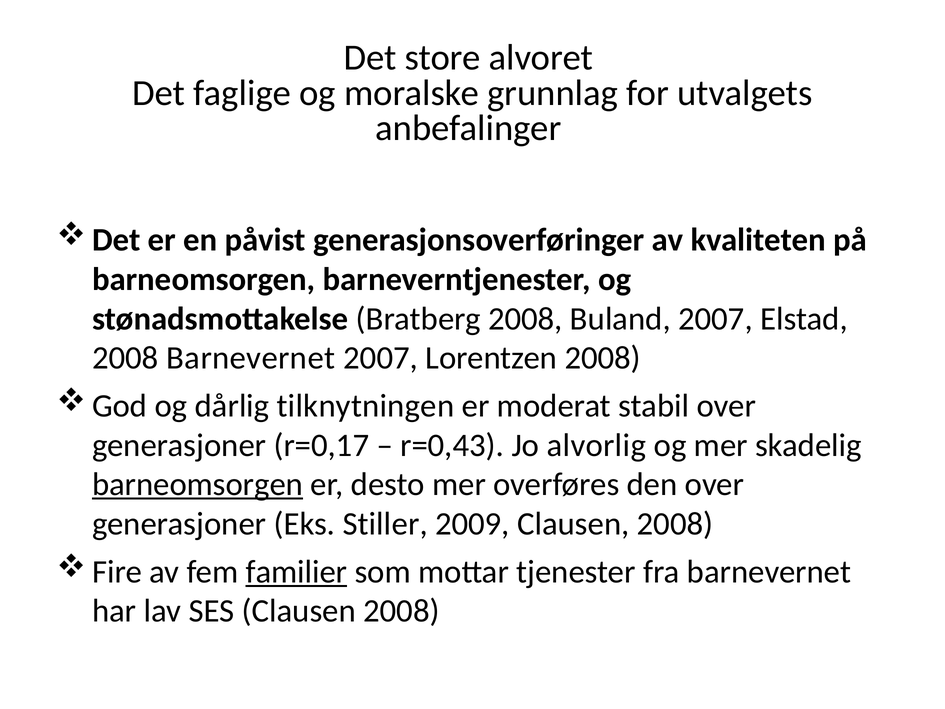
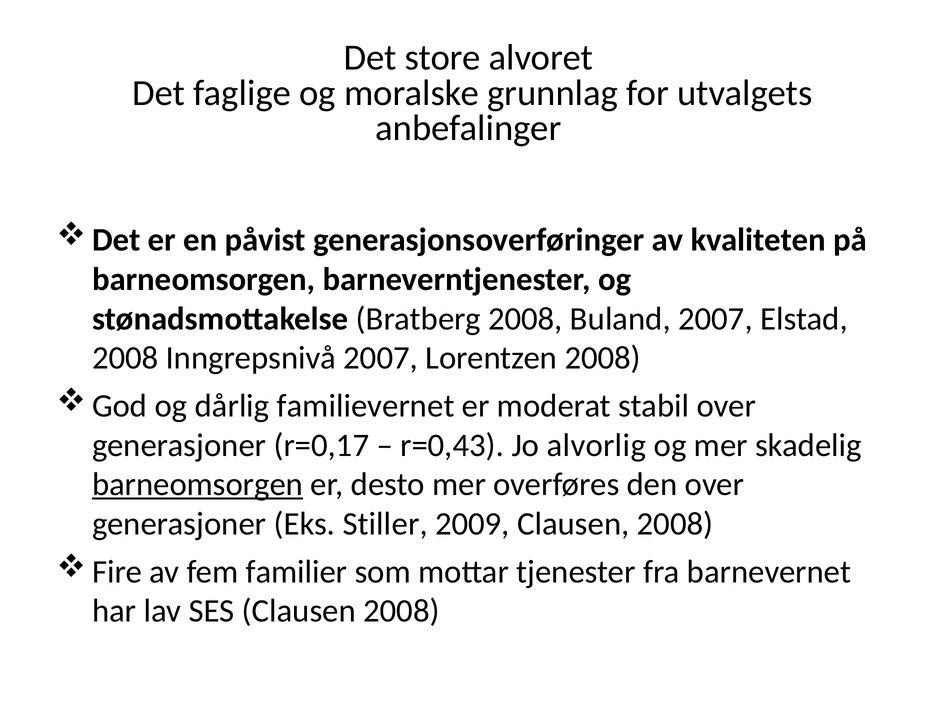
2008 Barnevernet: Barnevernet -> Inngrepsnivå (251, 358)
tilknytningen: tilknytningen -> familievernet (366, 406)
familier underline: present -> none (296, 572)
